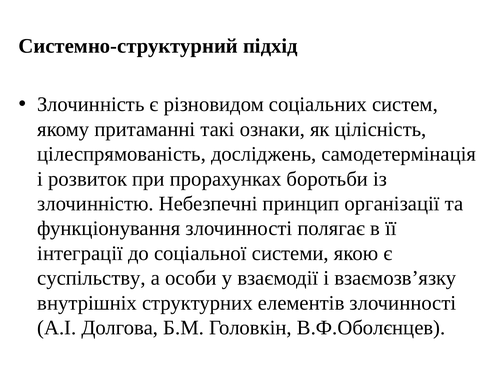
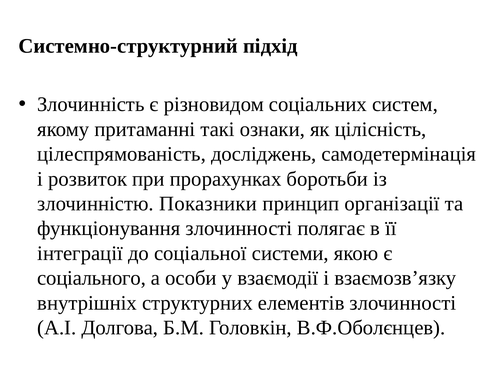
Небезпечні: Небезпечні -> Показники (208, 204)
суспільству: суспільству -> соціального (92, 279)
